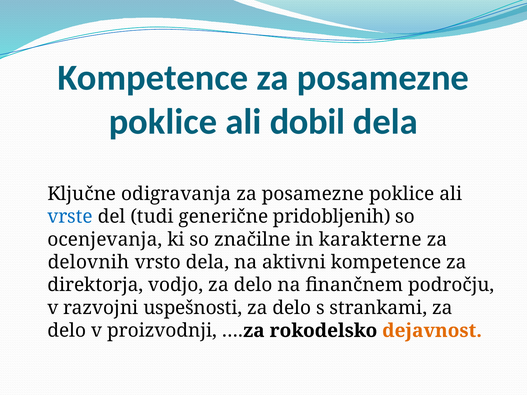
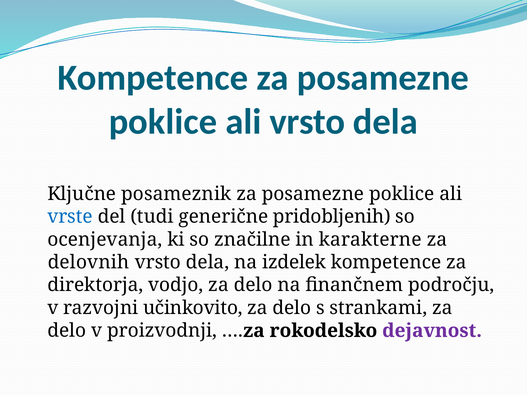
ali dobil: dobil -> vrsto (307, 122)
odigravanja: odigravanja -> posameznik (176, 194)
aktivni: aktivni -> izdelek (294, 262)
uspešnosti: uspešnosti -> učinkovito (193, 308)
dejavnost colour: orange -> purple (432, 331)
